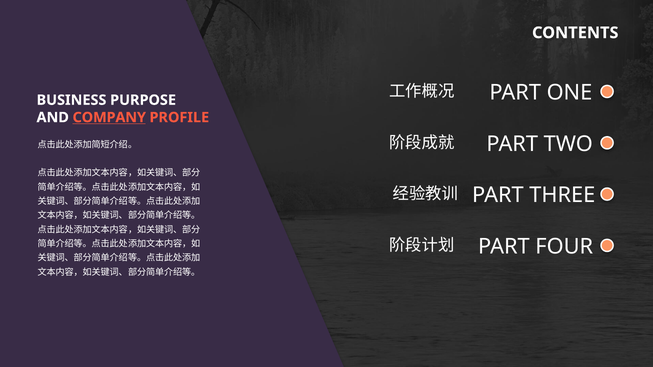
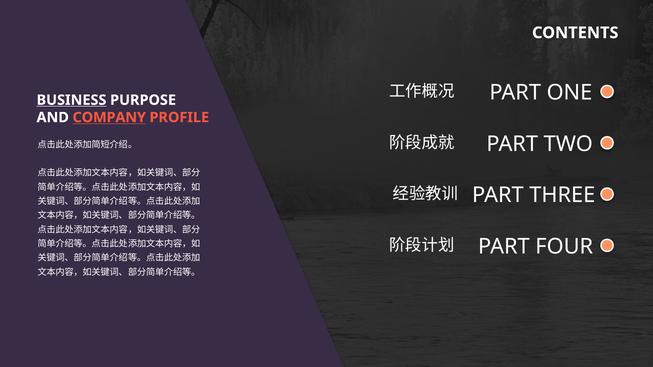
BUSINESS underline: none -> present (71, 100)
